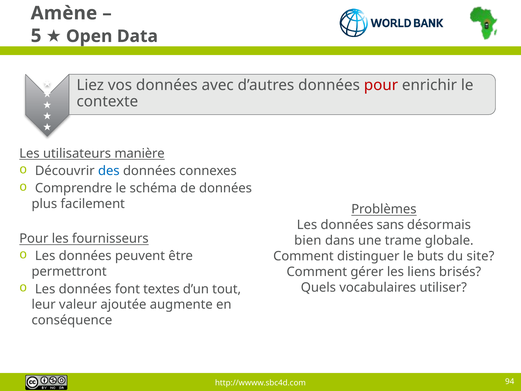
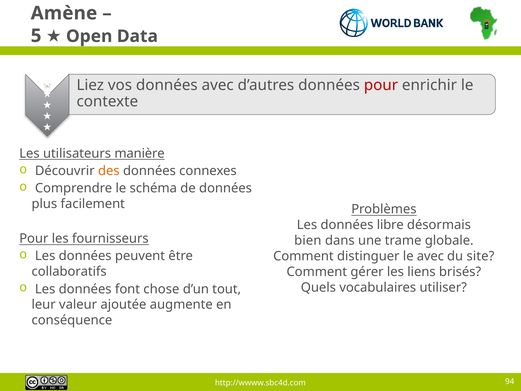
des colour: blue -> orange (109, 171)
sans: sans -> libre (390, 225)
le buts: buts -> avec (430, 256)
permettront: permettront -> collaboratifs (69, 271)
textes: textes -> chose (161, 289)
